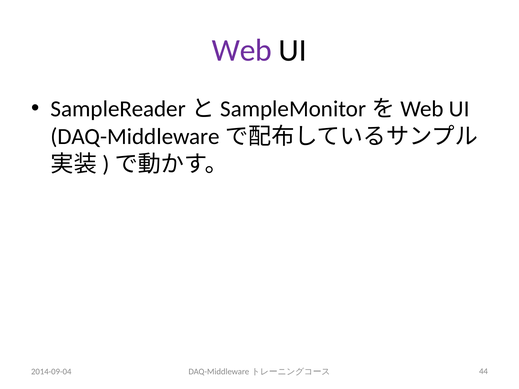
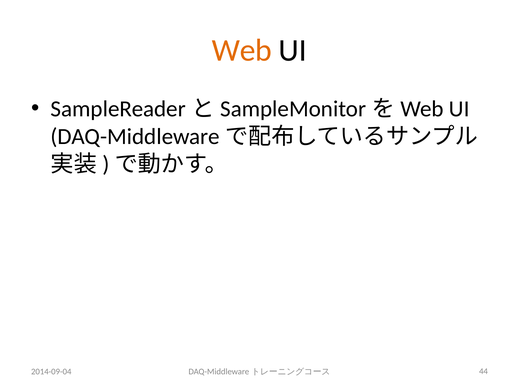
Web colour: purple -> orange (242, 50)
